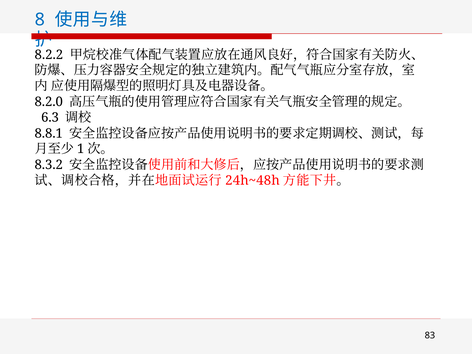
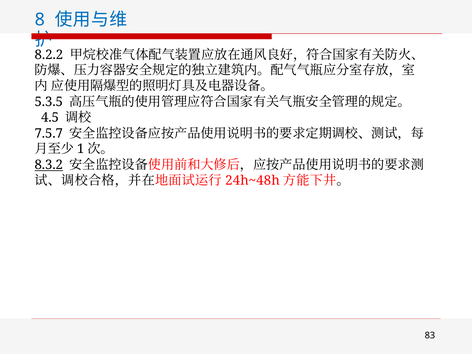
8.2.0: 8.2.0 -> 5.3.5 (49, 102)
6.3: 6.3 -> 4.5 (50, 118)
8.8.1: 8.8.1 -> 7.5.7 (49, 133)
8.3.2 underline: none -> present (49, 165)
